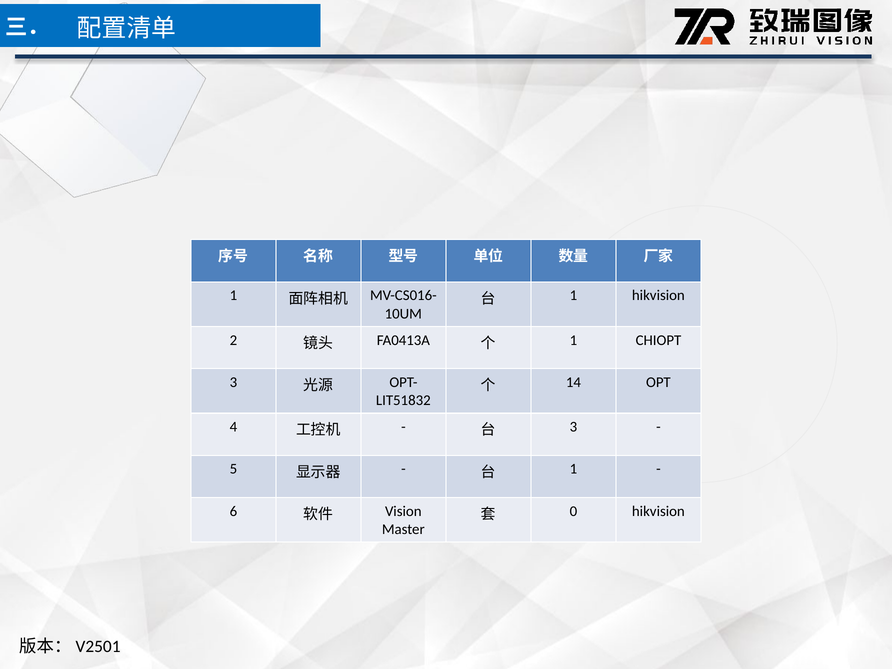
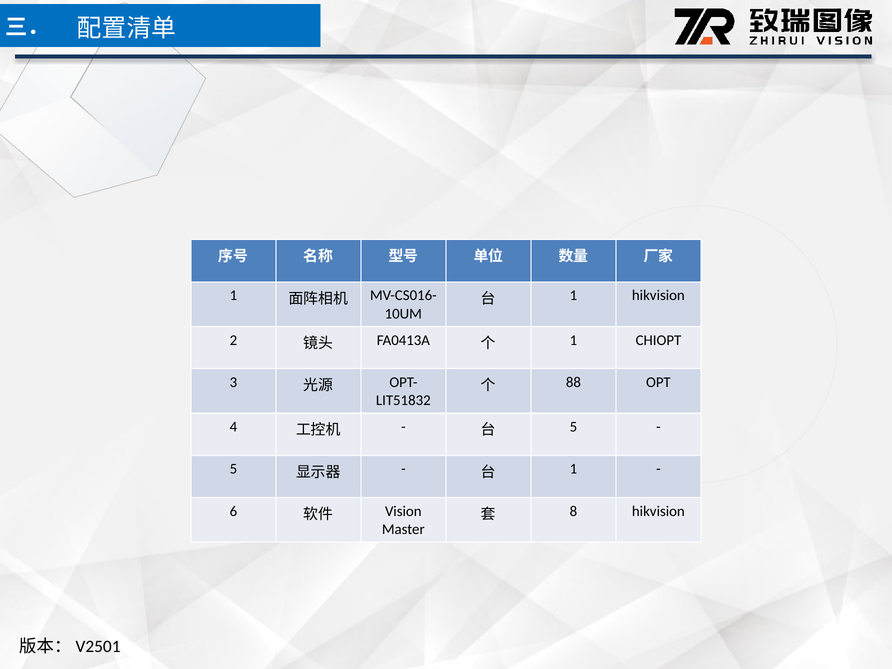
14: 14 -> 88 (573, 382)
3: 3 -> 5 (573, 427)
0: 0 -> 8 (573, 511)
